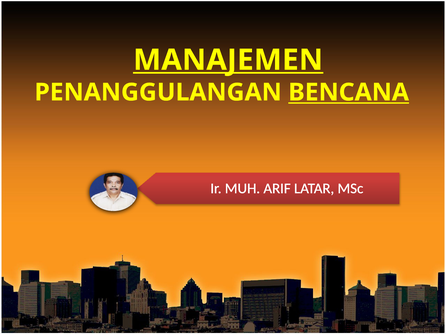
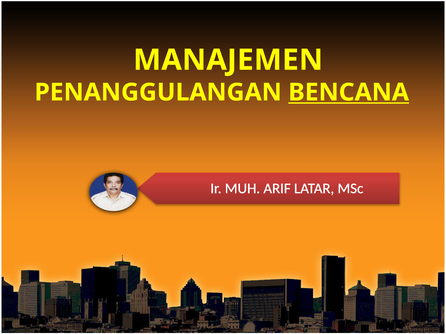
MANAJEMEN underline: present -> none (228, 60)
